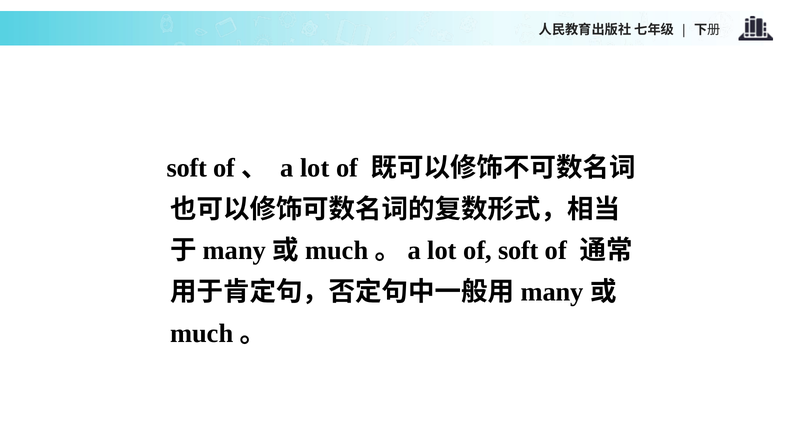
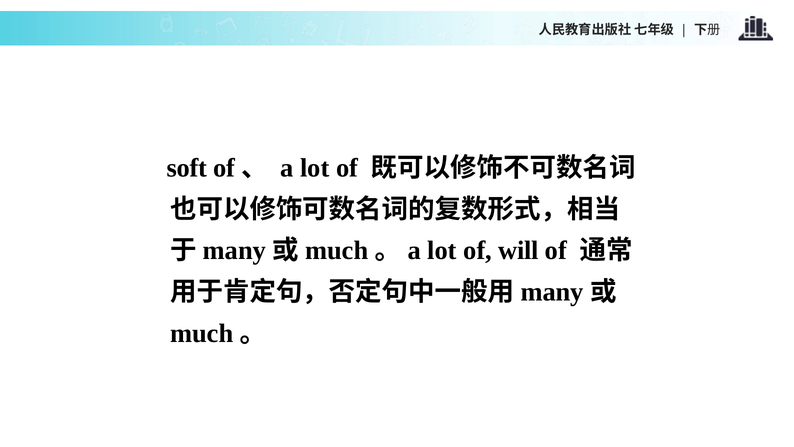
of soft: soft -> will (519, 251)
